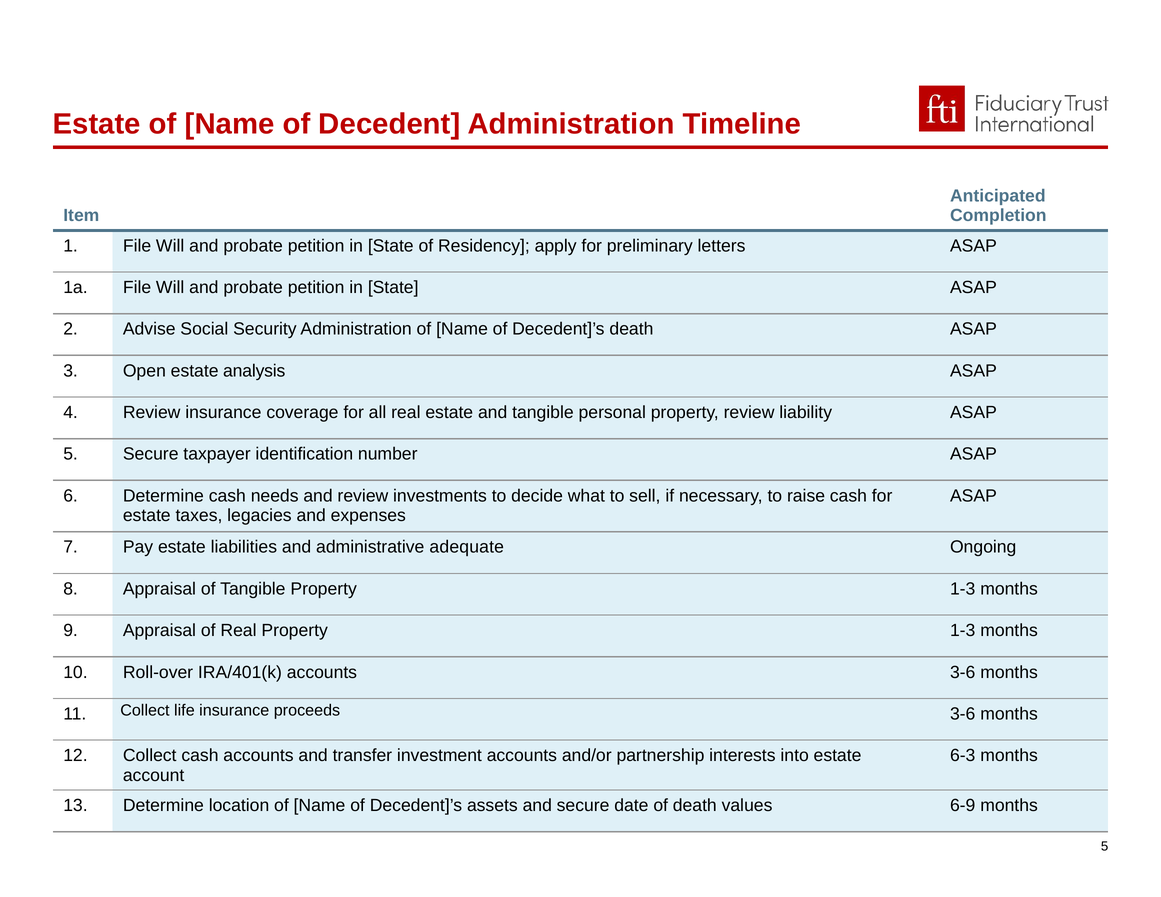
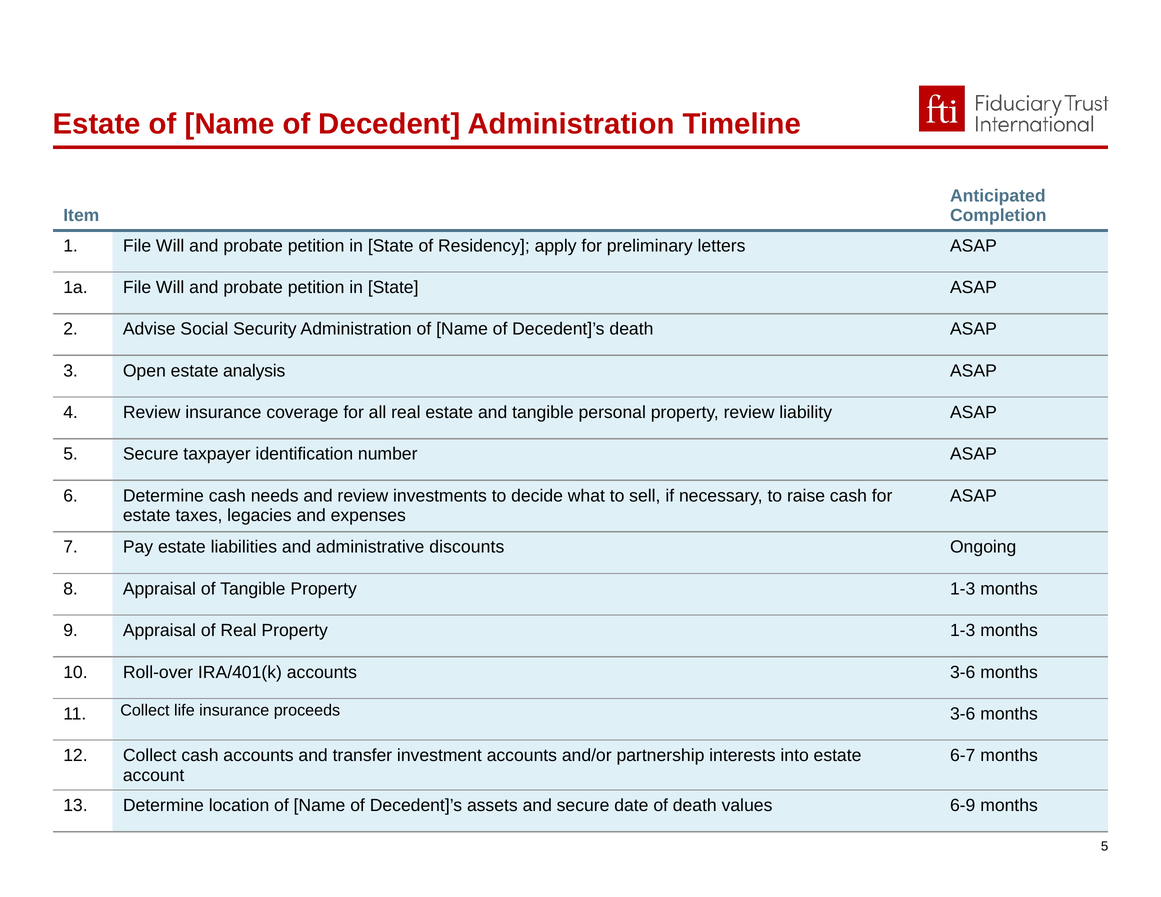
adequate: adequate -> discounts (467, 547)
6-3: 6-3 -> 6-7 (963, 756)
